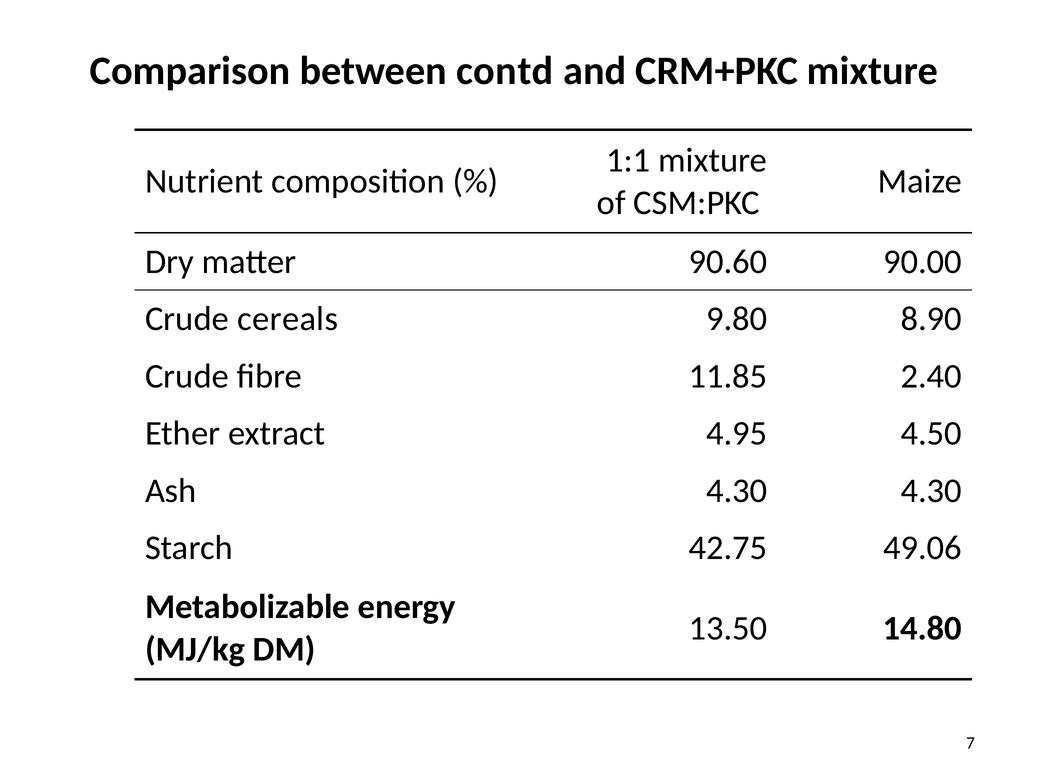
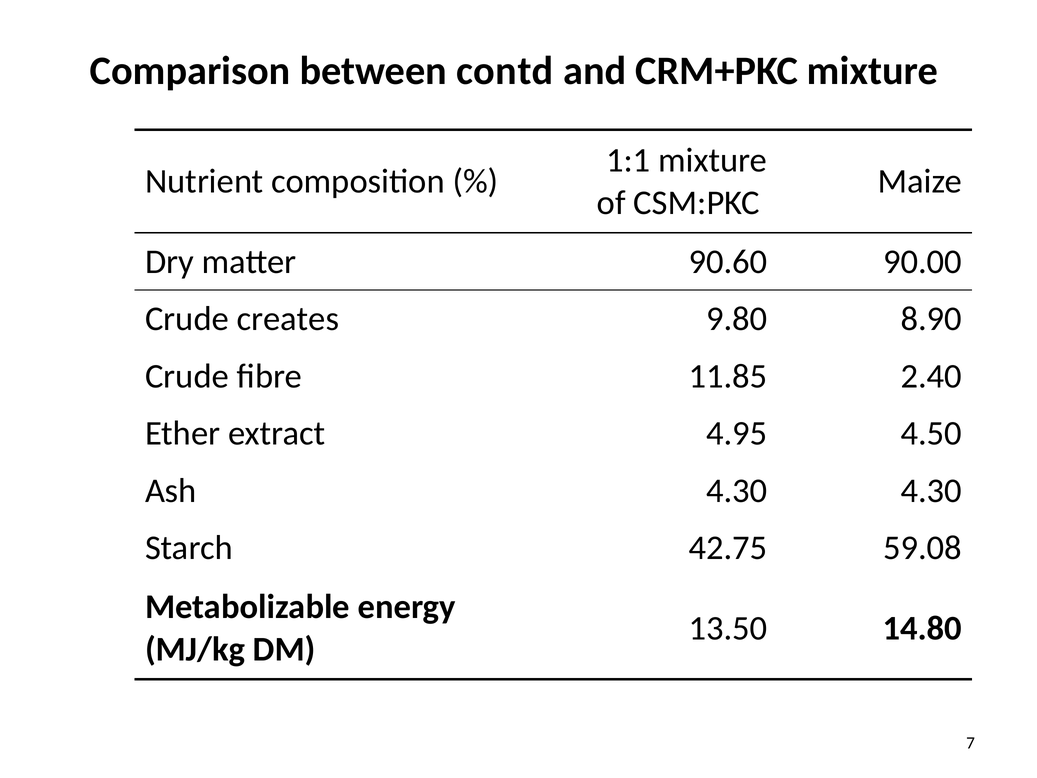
cereals: cereals -> creates (288, 319)
49.06: 49.06 -> 59.08 (923, 548)
